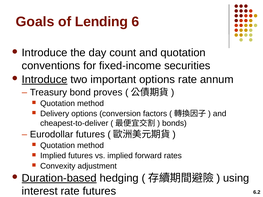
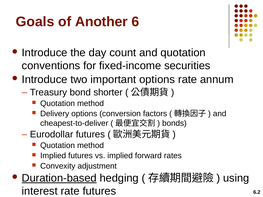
Lending: Lending -> Another (101, 22)
Introduce underline: present -> none (45, 80)
proves: proves -> shorter (108, 92)
